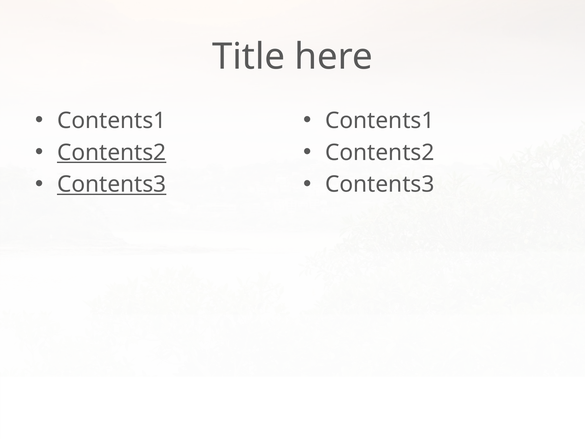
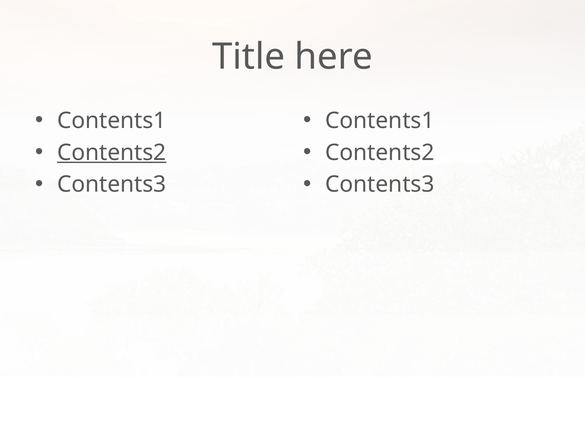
Contents3 underline: present -> none (112, 184)
